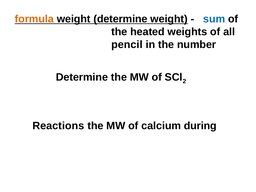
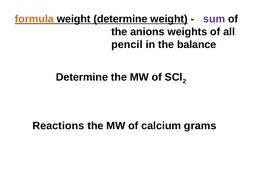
sum colour: blue -> purple (214, 19)
heated: heated -> anions (147, 32)
number: number -> balance (197, 45)
during: during -> grams (200, 126)
